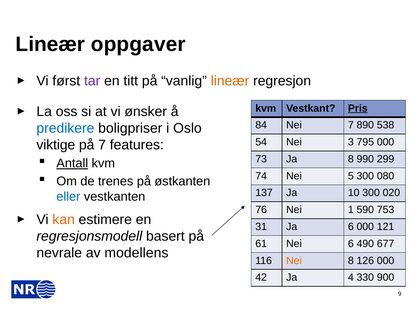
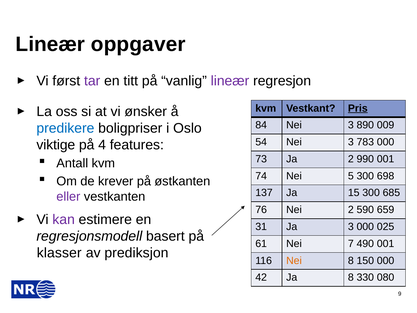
lineær colour: orange -> purple (230, 81)
84 Nei 7: 7 -> 3 (351, 125)
538: 538 -> 009 (386, 125)
795: 795 -> 783 (365, 142)
på 7: 7 -> 4 (102, 145)
Ja 8: 8 -> 2 (351, 159)
990 299: 299 -> 001 (386, 159)
Antall underline: present -> none (72, 163)
080: 080 -> 698 (386, 176)
trenes: trenes -> krever (116, 181)
10: 10 -> 15 (354, 193)
020: 020 -> 685 (391, 193)
eller colour: blue -> purple (68, 196)
Nei 1: 1 -> 2 (351, 210)
753: 753 -> 659 (386, 210)
kan colour: orange -> purple (64, 219)
Ja 6: 6 -> 3 (351, 227)
121: 121 -> 025 (386, 227)
Nei 6: 6 -> 7 (351, 243)
490 677: 677 -> 001 (386, 243)
nevrale: nevrale -> klasser (59, 253)
modellens: modellens -> prediksjon (136, 253)
126: 126 -> 150 (365, 260)
Ja 4: 4 -> 8 (351, 277)
900: 900 -> 080 (386, 277)
